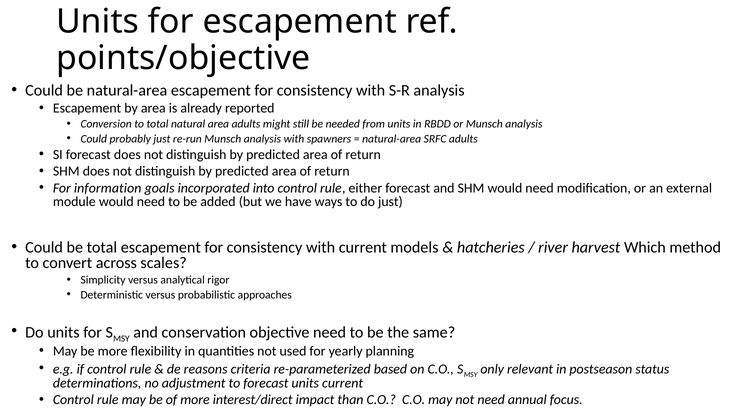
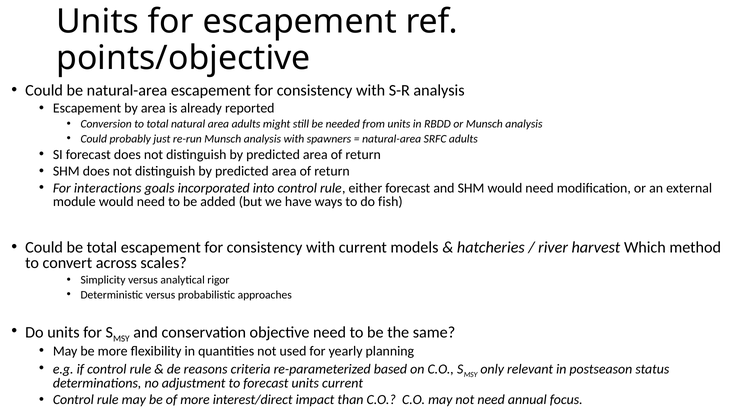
information: information -> interactions (108, 188)
do just: just -> fish (390, 202)
